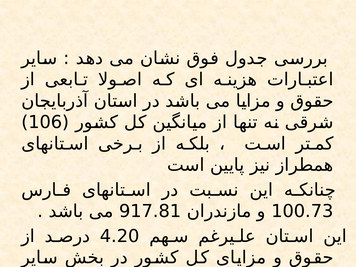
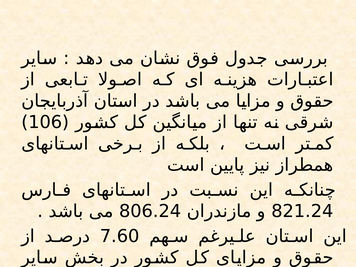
917.81: 917.81 -> 806.24 (150, 211)
100.73: 100.73 -> 821.24 (302, 211)
4.20: 4.20 -> 7.60 (120, 236)
